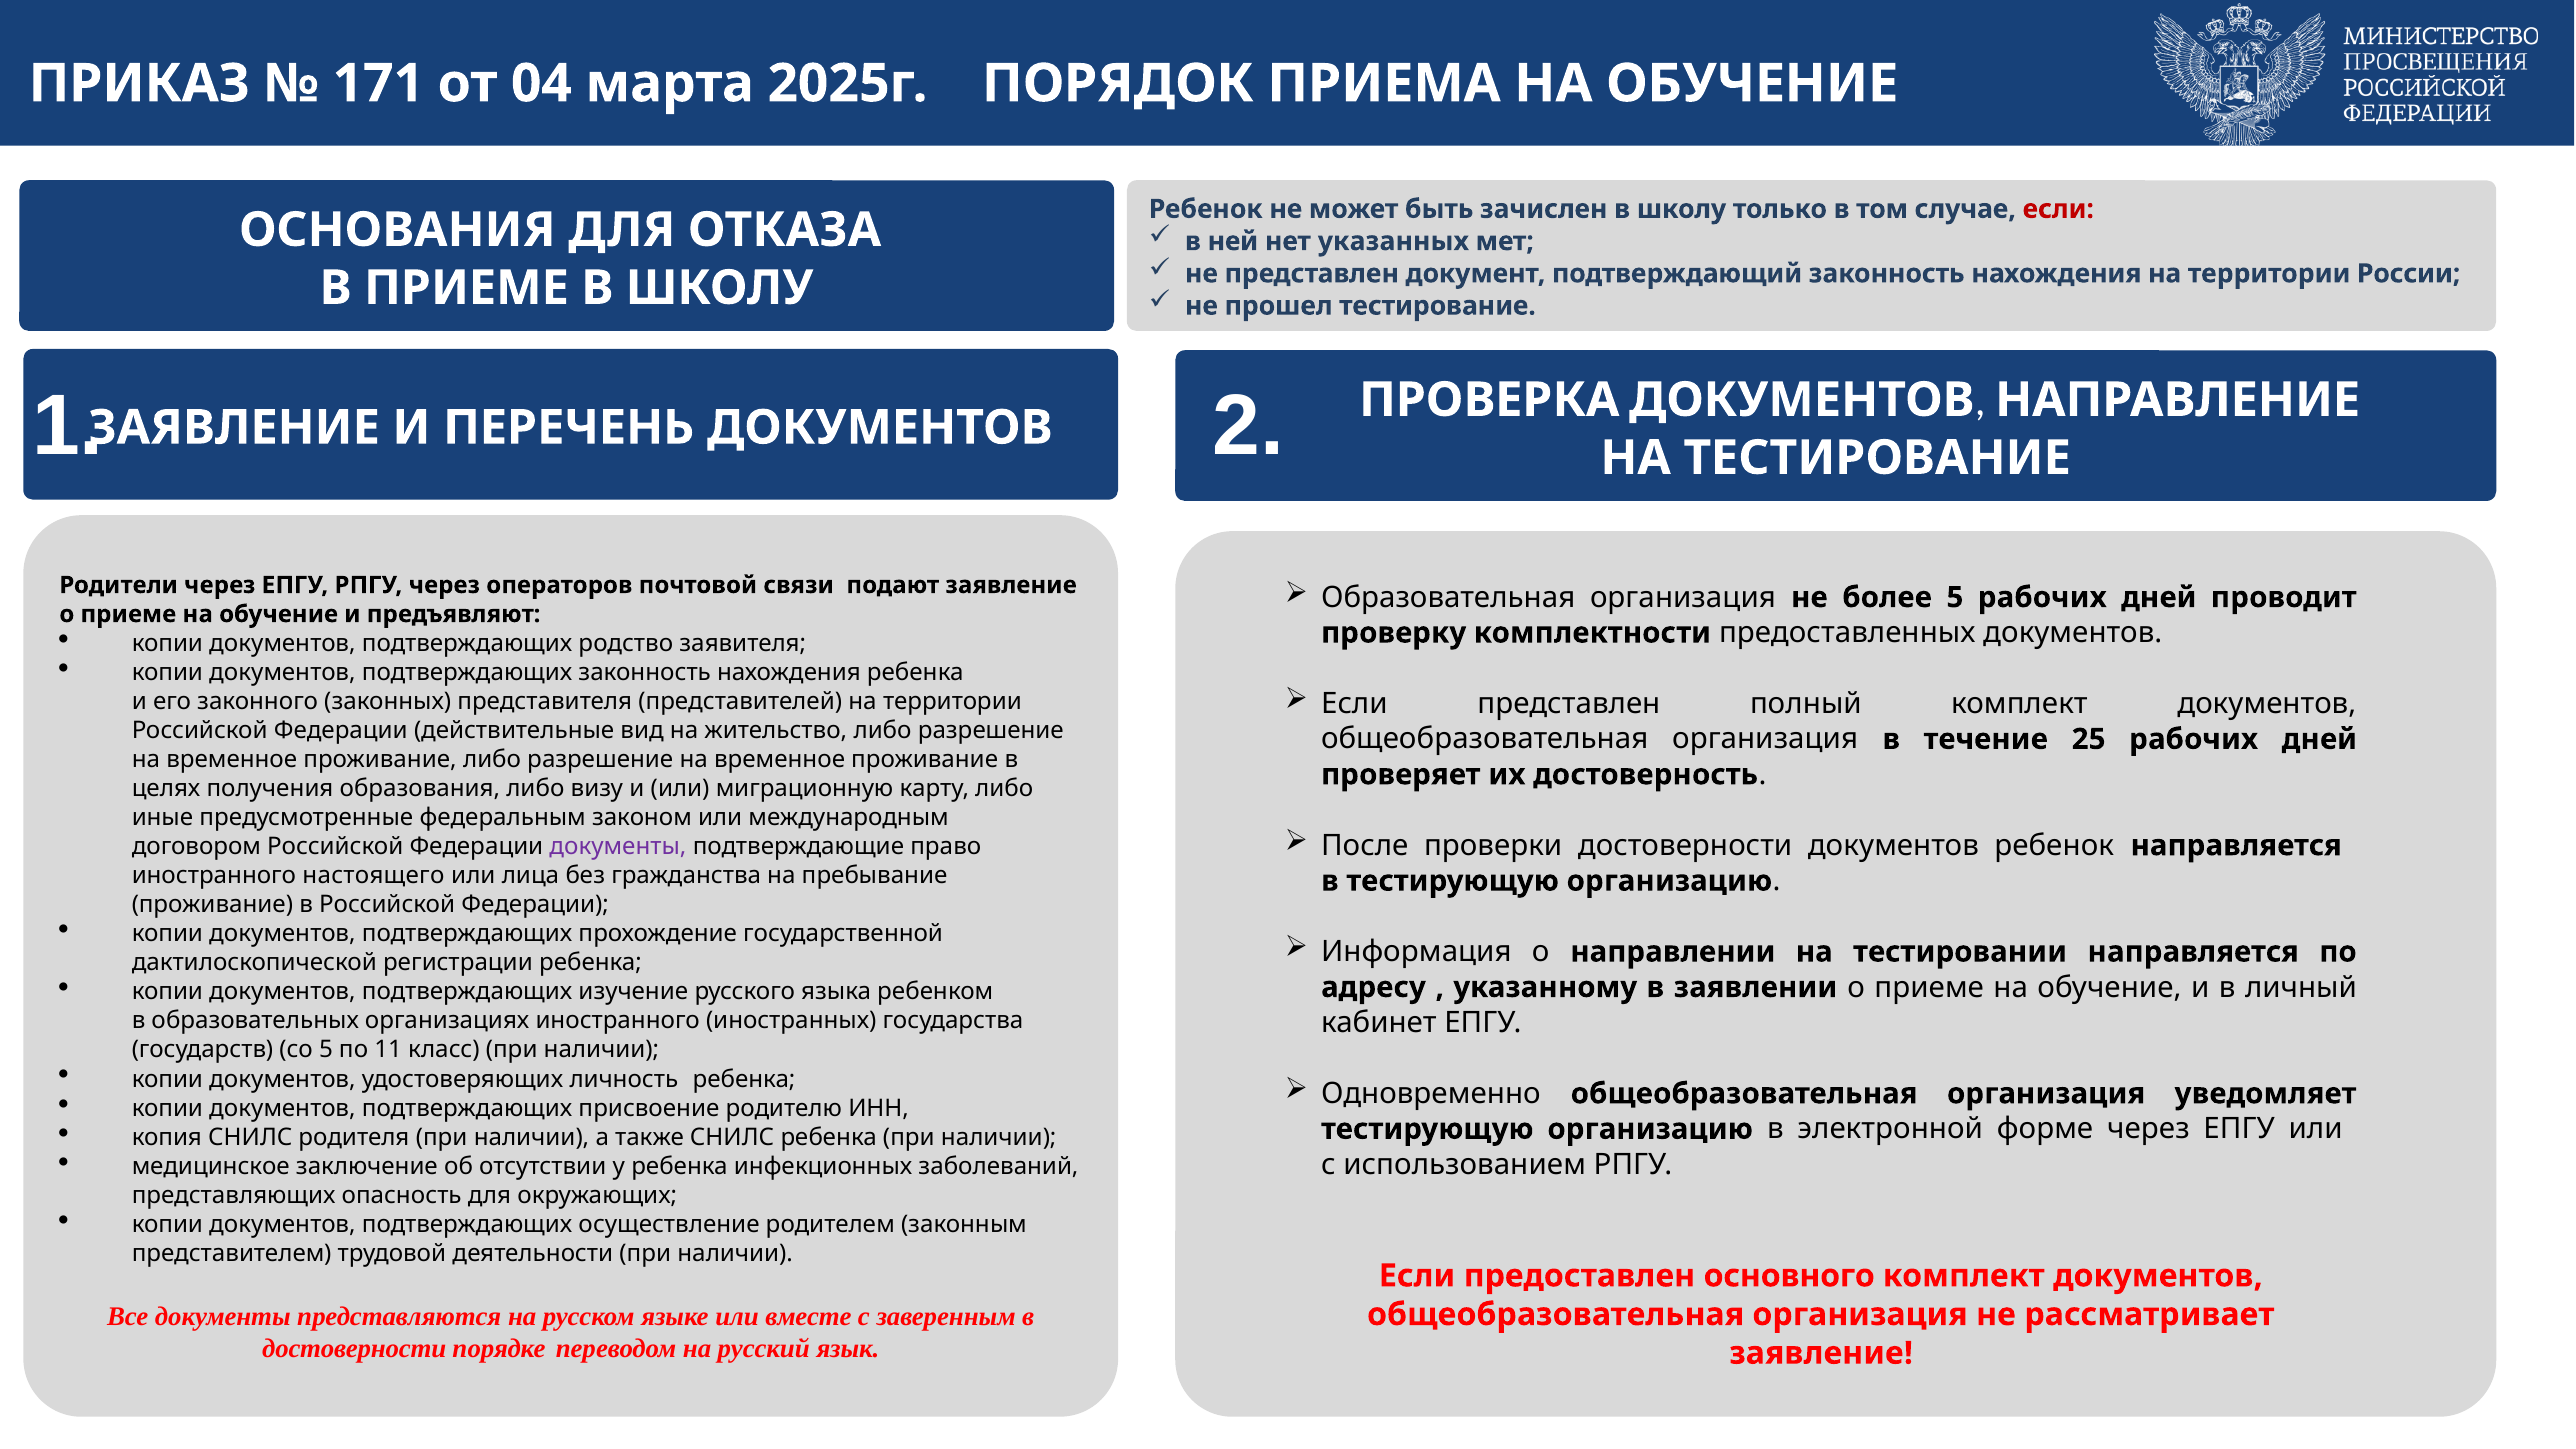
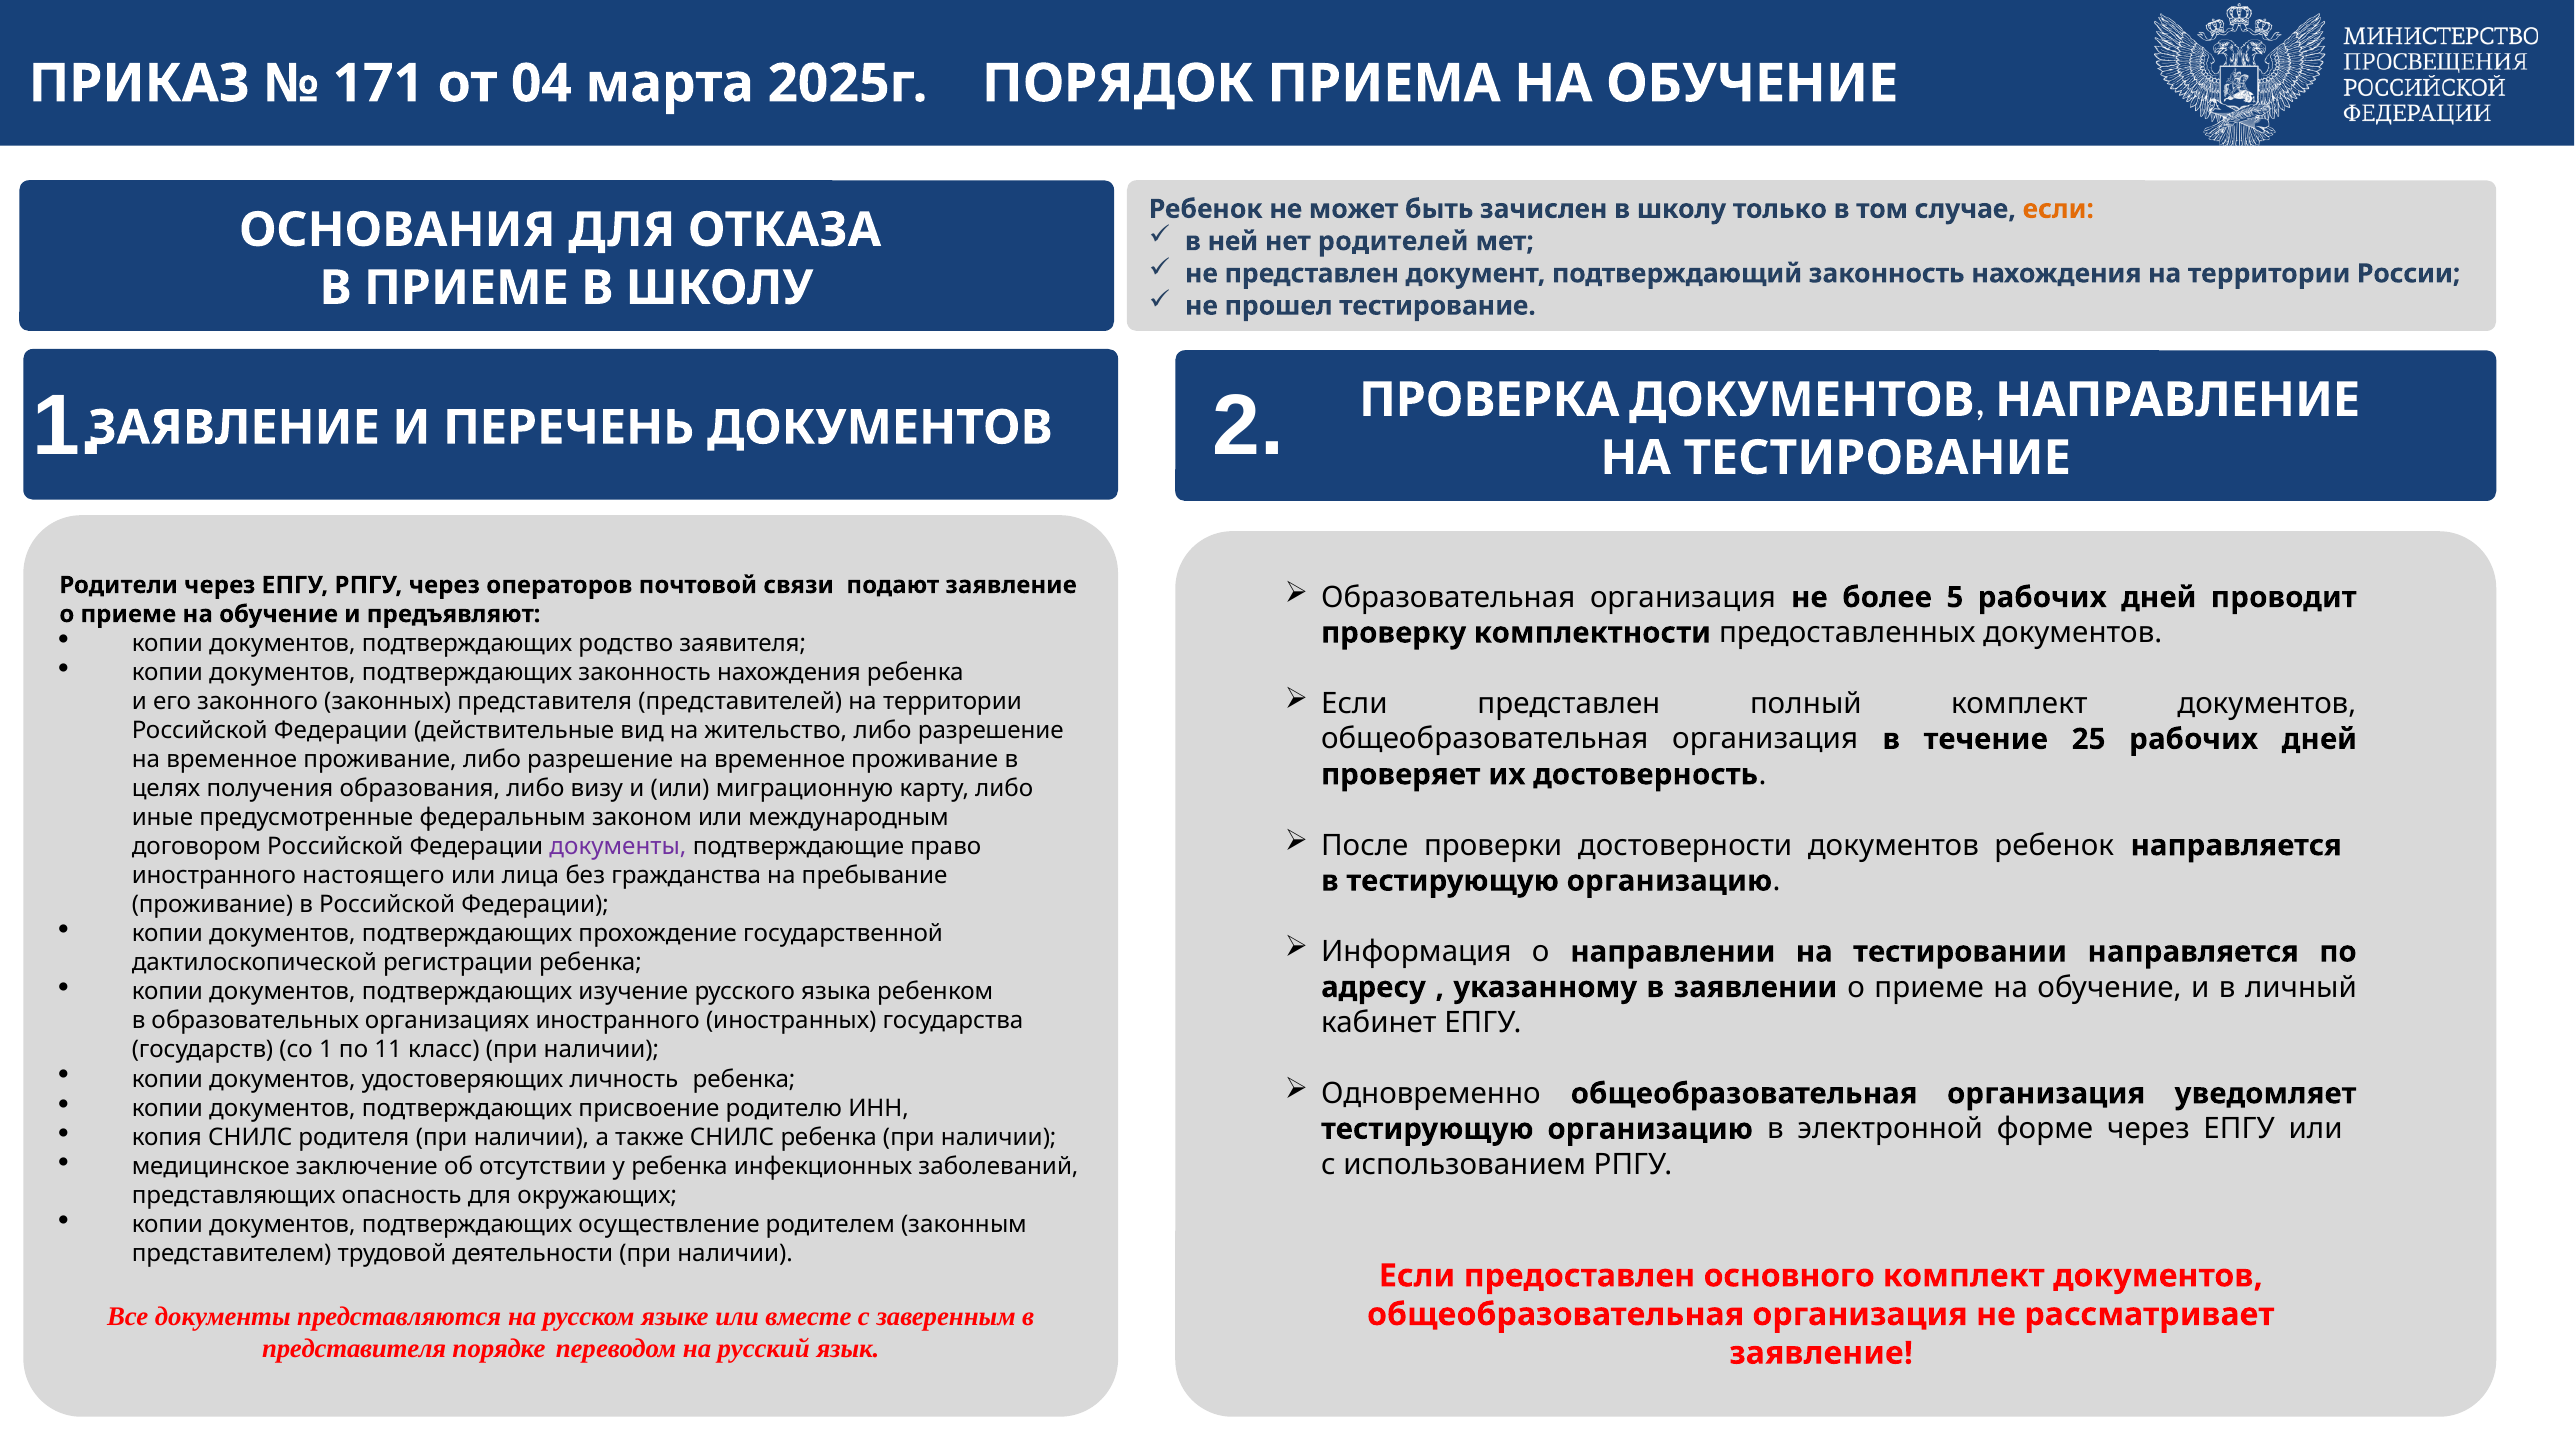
если colour: red -> orange (2058, 209)
указанных: указанных -> родителей (1393, 241)
со 5: 5 -> 1 (326, 1050)
достоверности: достоверности -> представителя (354, 1349)
